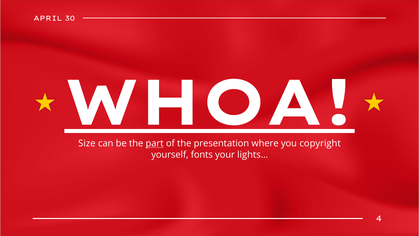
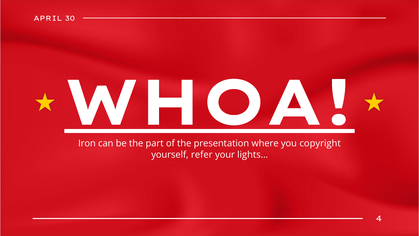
Size: Size -> Iron (87, 143)
part underline: present -> none (155, 143)
fonts: fonts -> refer (202, 154)
